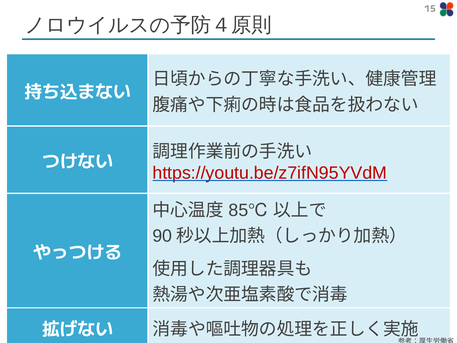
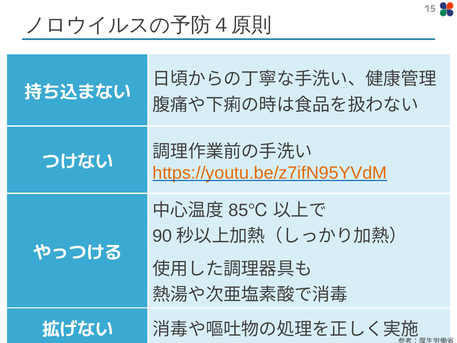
https://youtu.be/z7ifN95YVdM colour: red -> orange (270, 173)
